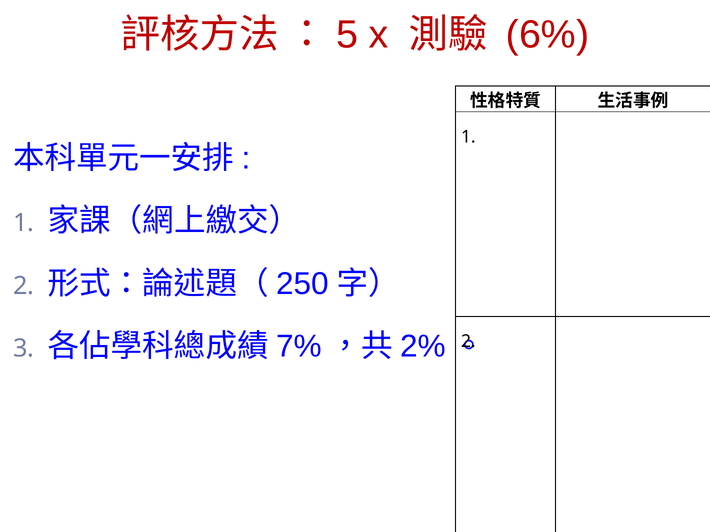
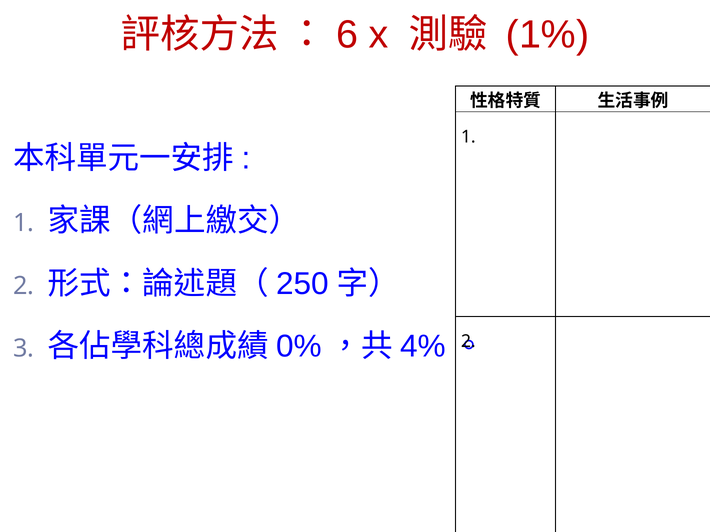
5: 5 -> 6 (347, 35)
6%: 6% -> 1% (548, 35)
7%: 7% -> 0% (299, 347)
2%: 2% -> 4% (423, 347)
